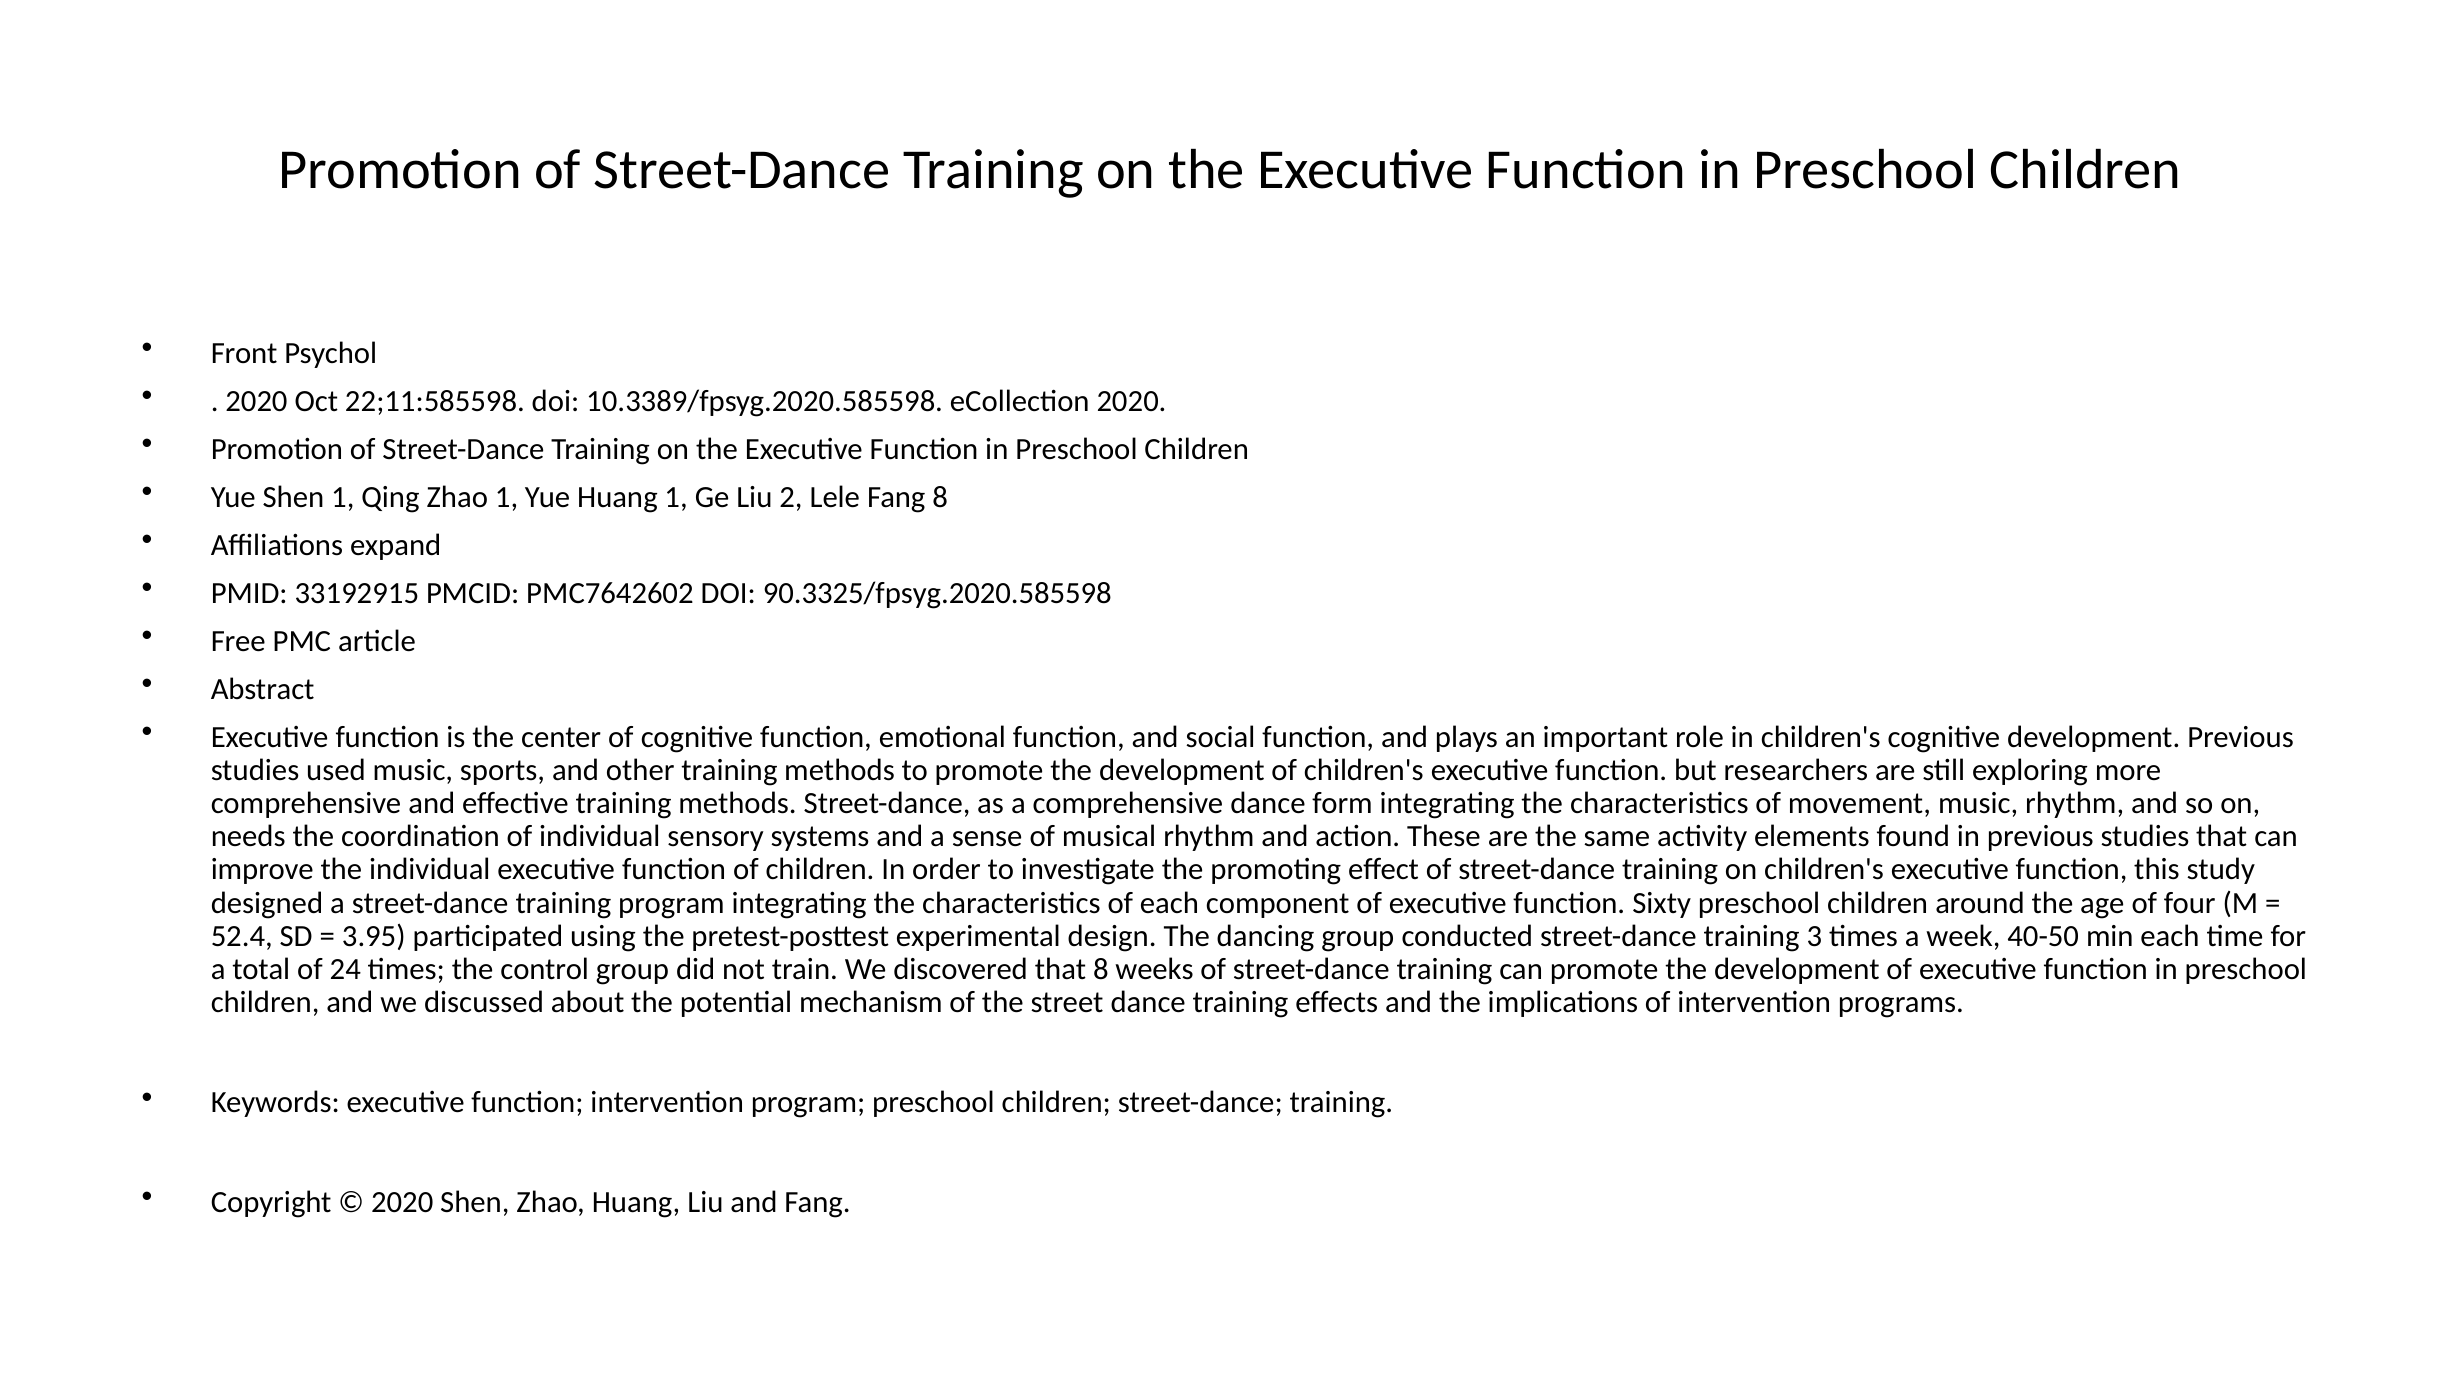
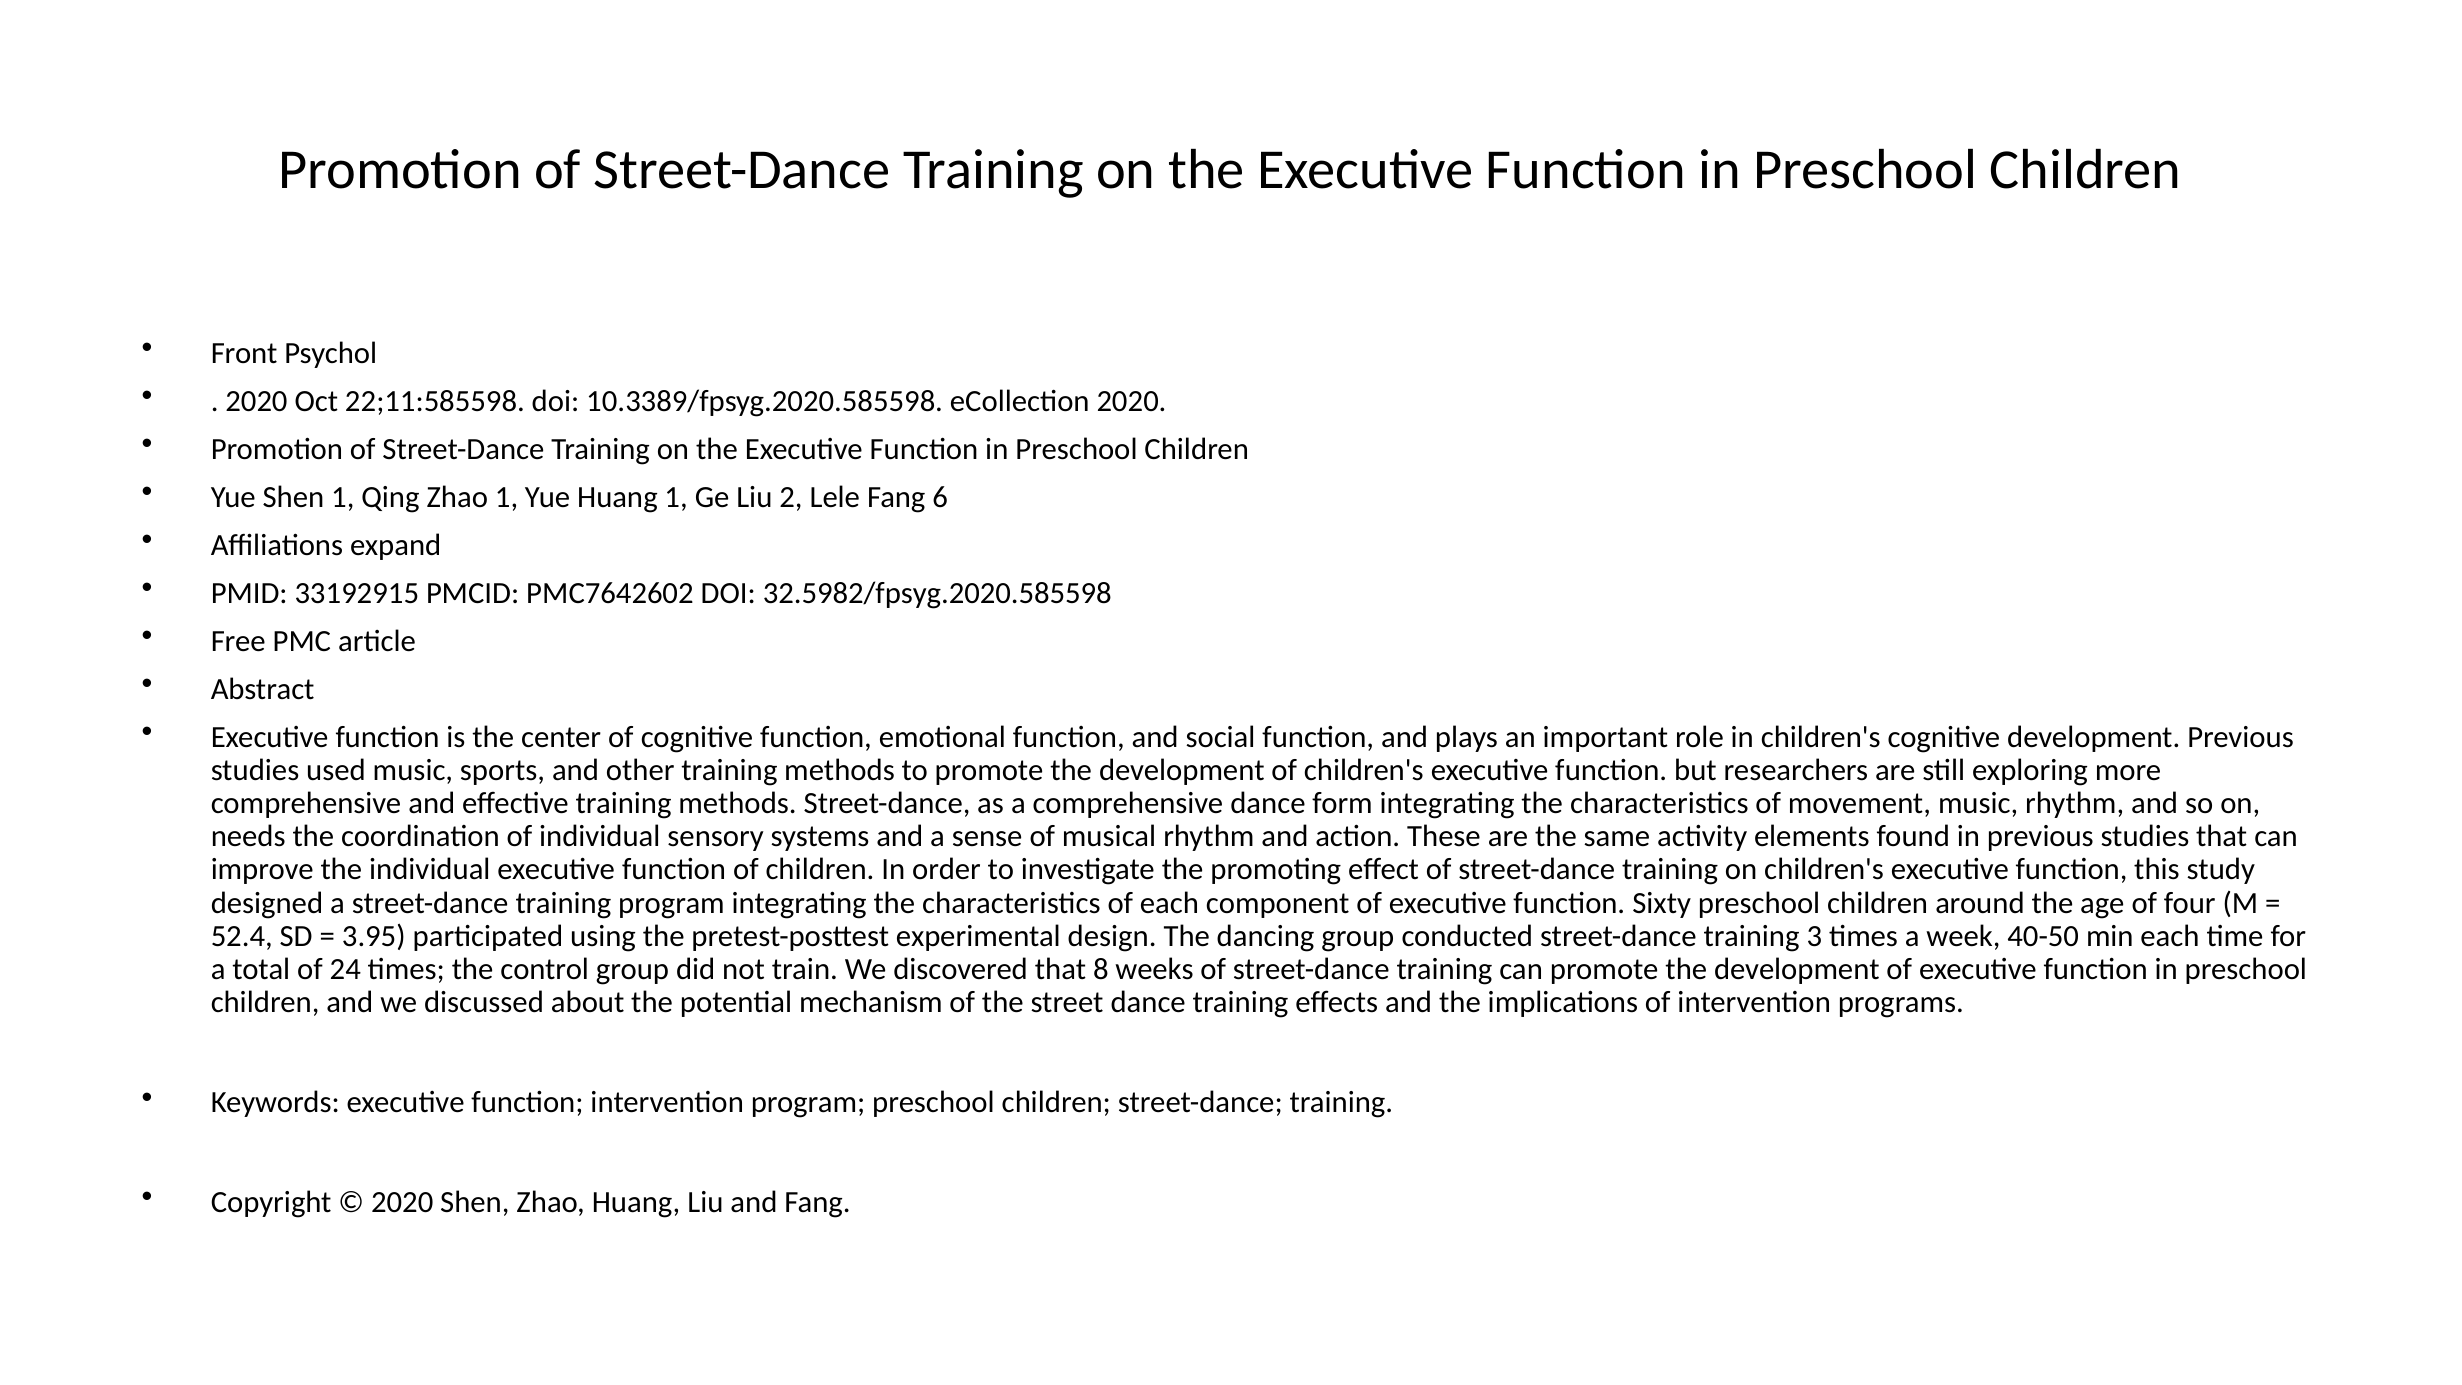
Fang 8: 8 -> 6 (940, 497)
90.3325/fpsyg.2020.585598: 90.3325/fpsyg.2020.585598 -> 32.5982/fpsyg.2020.585598 (937, 593)
